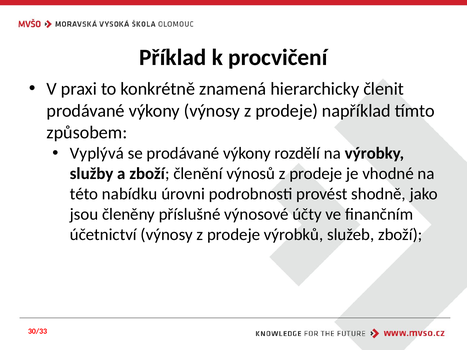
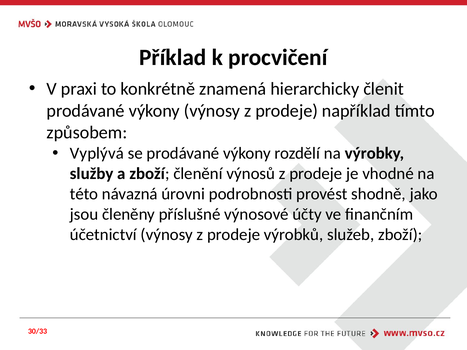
nabídku: nabídku -> návazná (130, 194)
